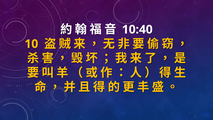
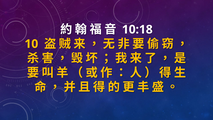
10:40: 10:40 -> 10:18 (137, 29)
